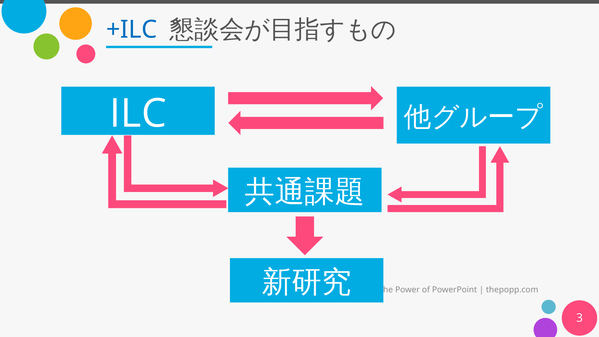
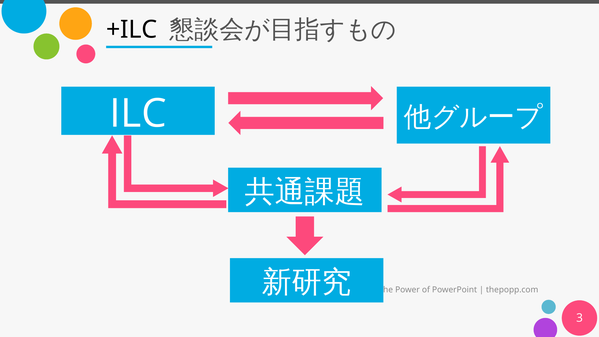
+ILC colour: blue -> black (132, 30)
